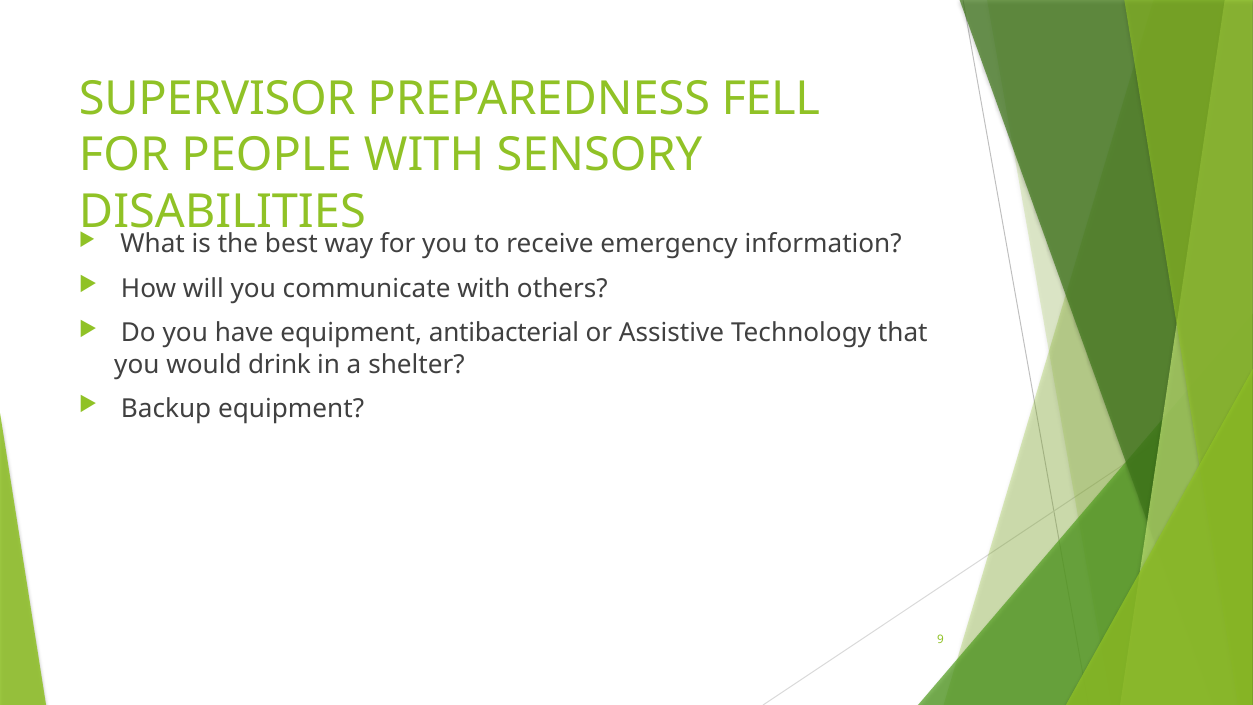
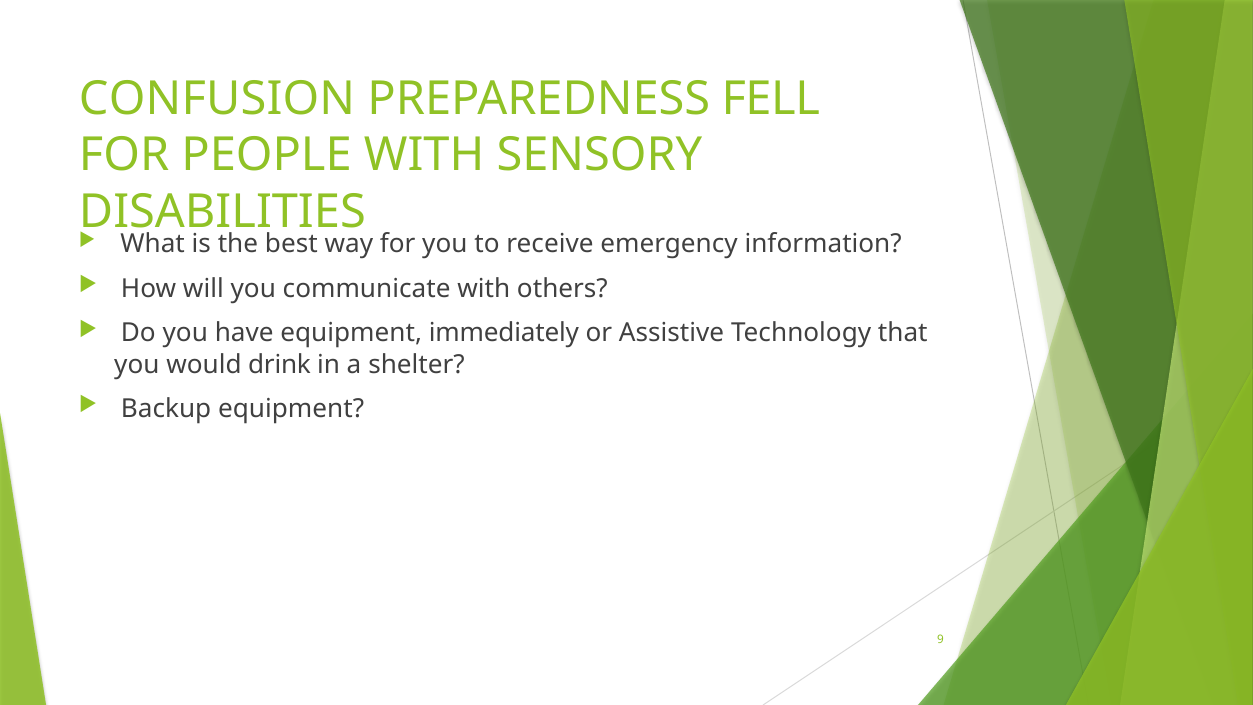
SUPERVISOR: SUPERVISOR -> CONFUSION (217, 99)
antibacterial: antibacterial -> immediately (504, 333)
